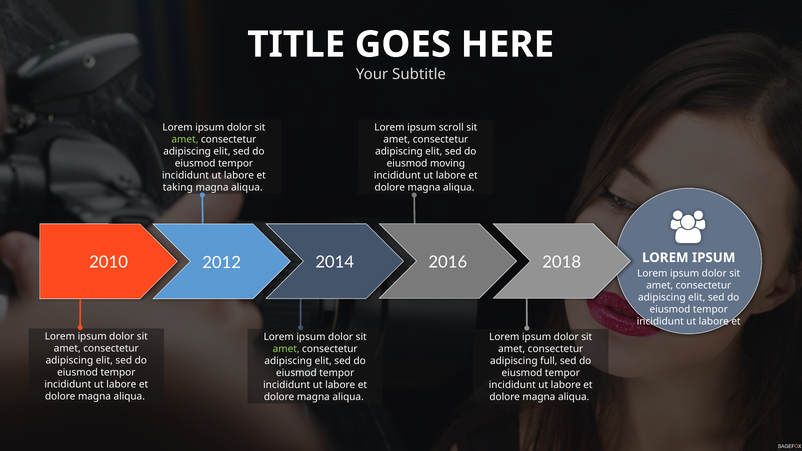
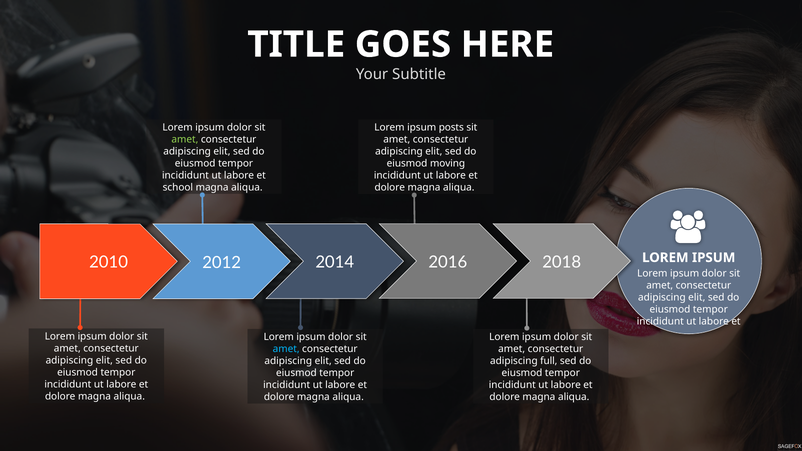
scroll: scroll -> posts (451, 127)
taking: taking -> school (178, 187)
amet colour: light green -> light blue (286, 349)
